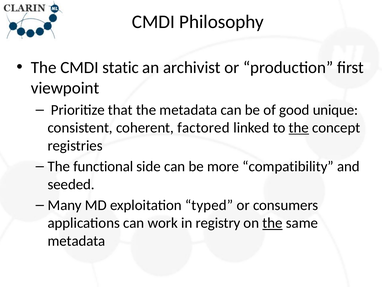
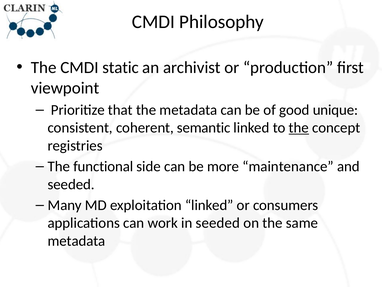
factored: factored -> semantic (204, 128)
compatibility: compatibility -> maintenance (288, 166)
exploitation typed: typed -> linked (209, 205)
in registry: registry -> seeded (218, 223)
the underline: present -> none (272, 223)
